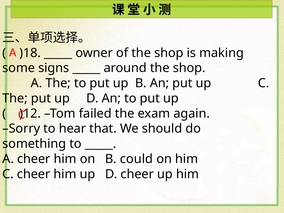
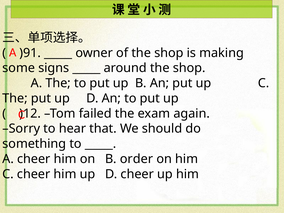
)18: )18 -> )91 (30, 53)
could: could -> order (136, 159)
